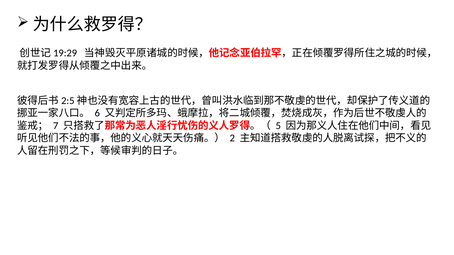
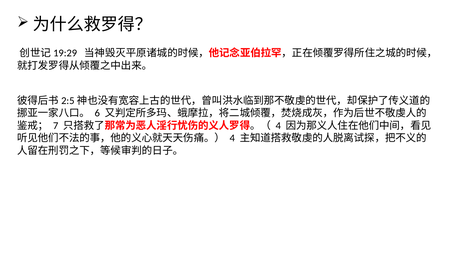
5: 5 -> 4 (278, 126)
2: 2 -> 4 (232, 138)
